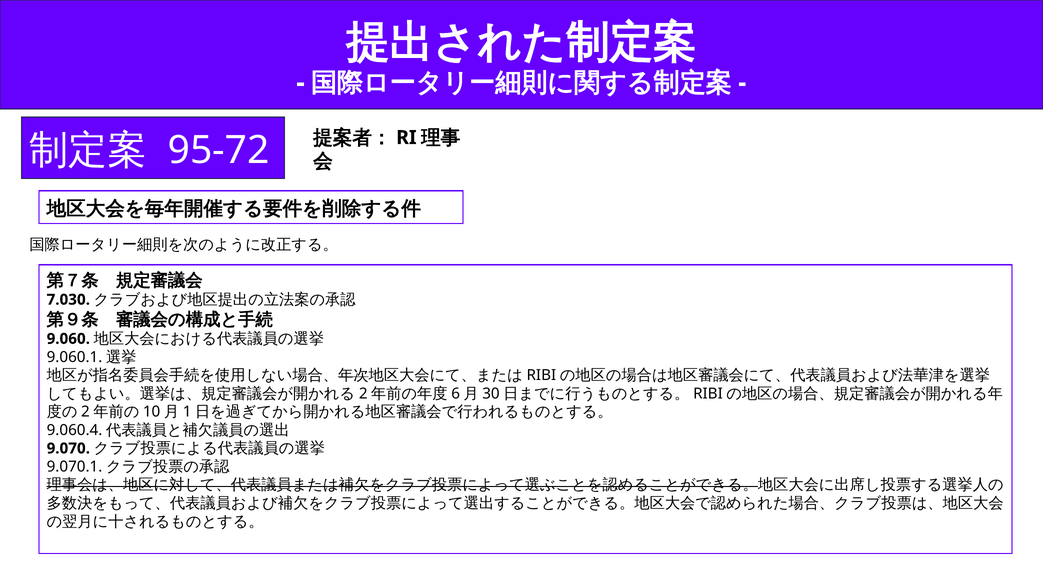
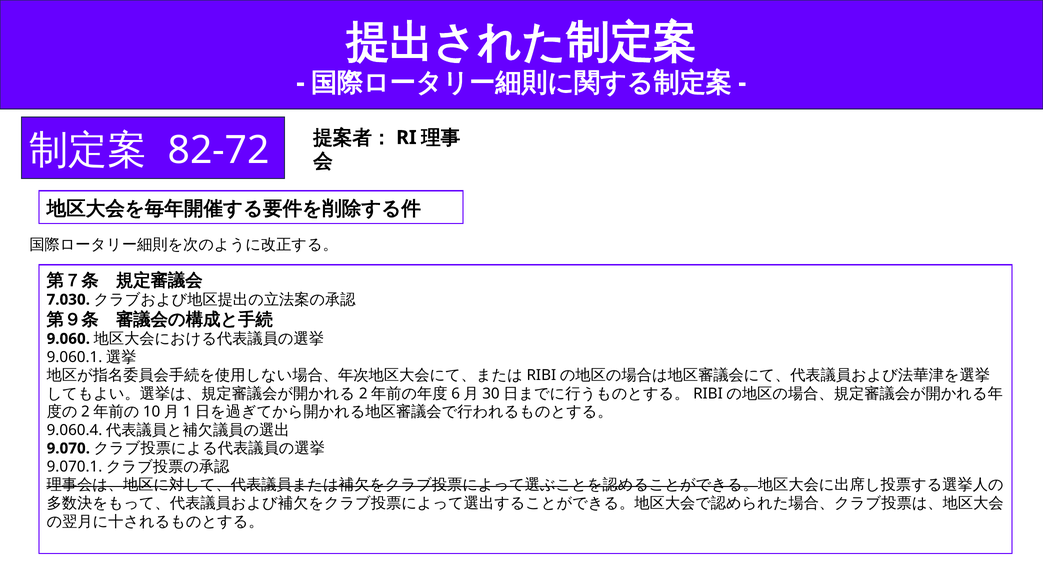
95-72: 95-72 -> 82-72 (219, 150)
